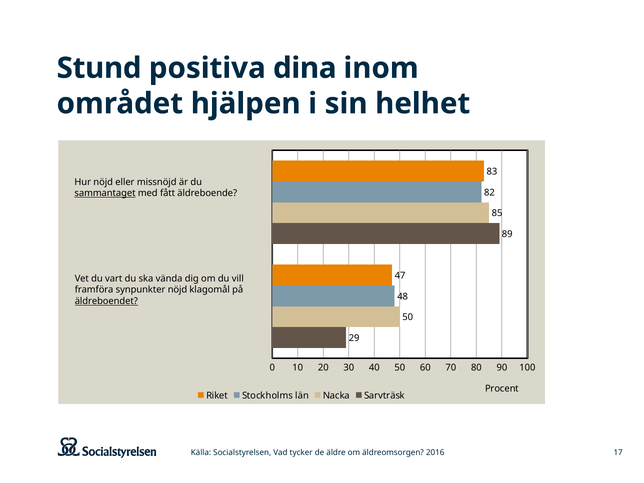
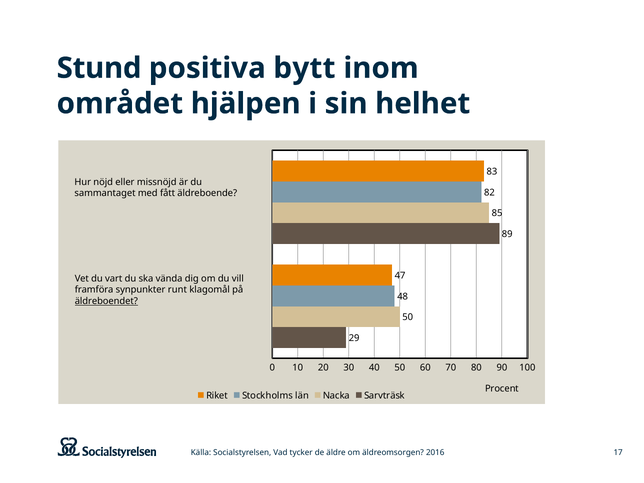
dina: dina -> bytt (304, 68)
sammantaget underline: present -> none (105, 193)
synpunkter nöjd: nöjd -> runt (177, 290)
